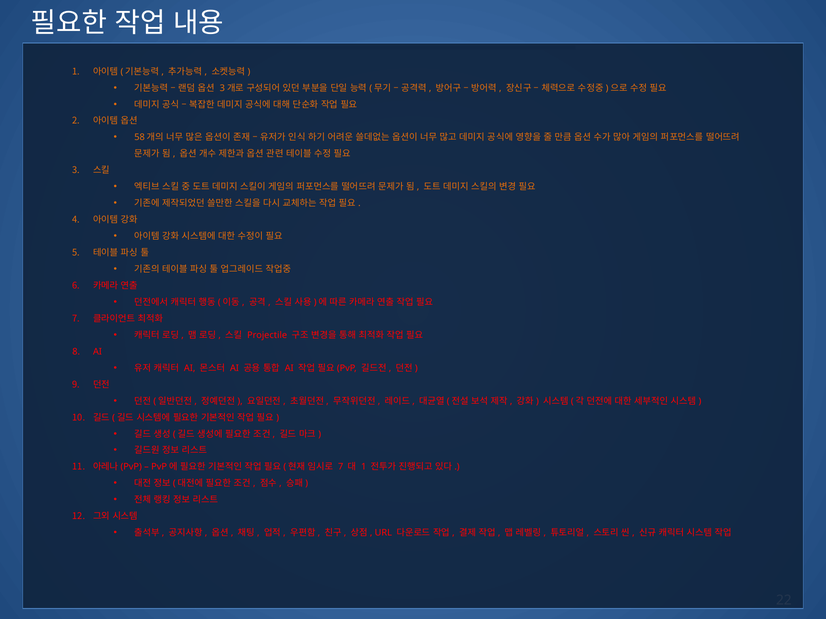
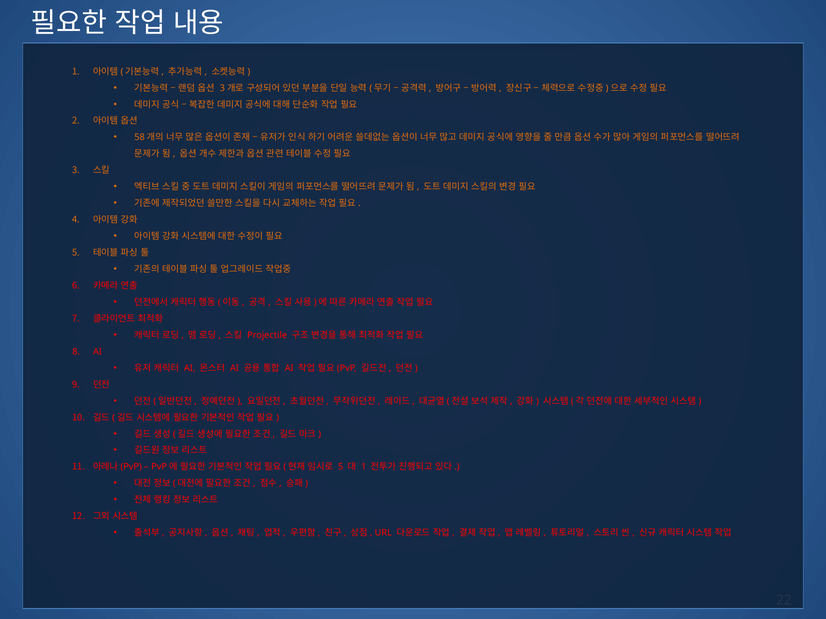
7: 7 -> 5 (341, 467)
